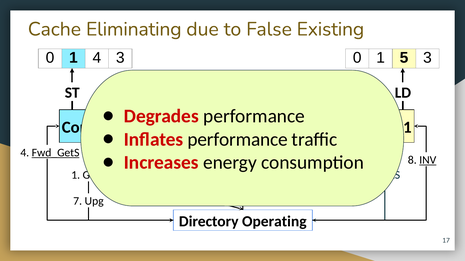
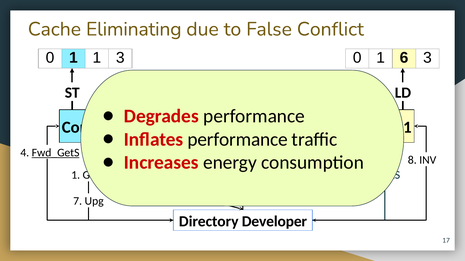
Existing: Existing -> Conflict (330, 29)
1 4: 4 -> 1 (97, 58)
1 5: 5 -> 6 (404, 58)
INV underline: present -> none (428, 160)
Operating: Operating -> Developer (274, 222)
